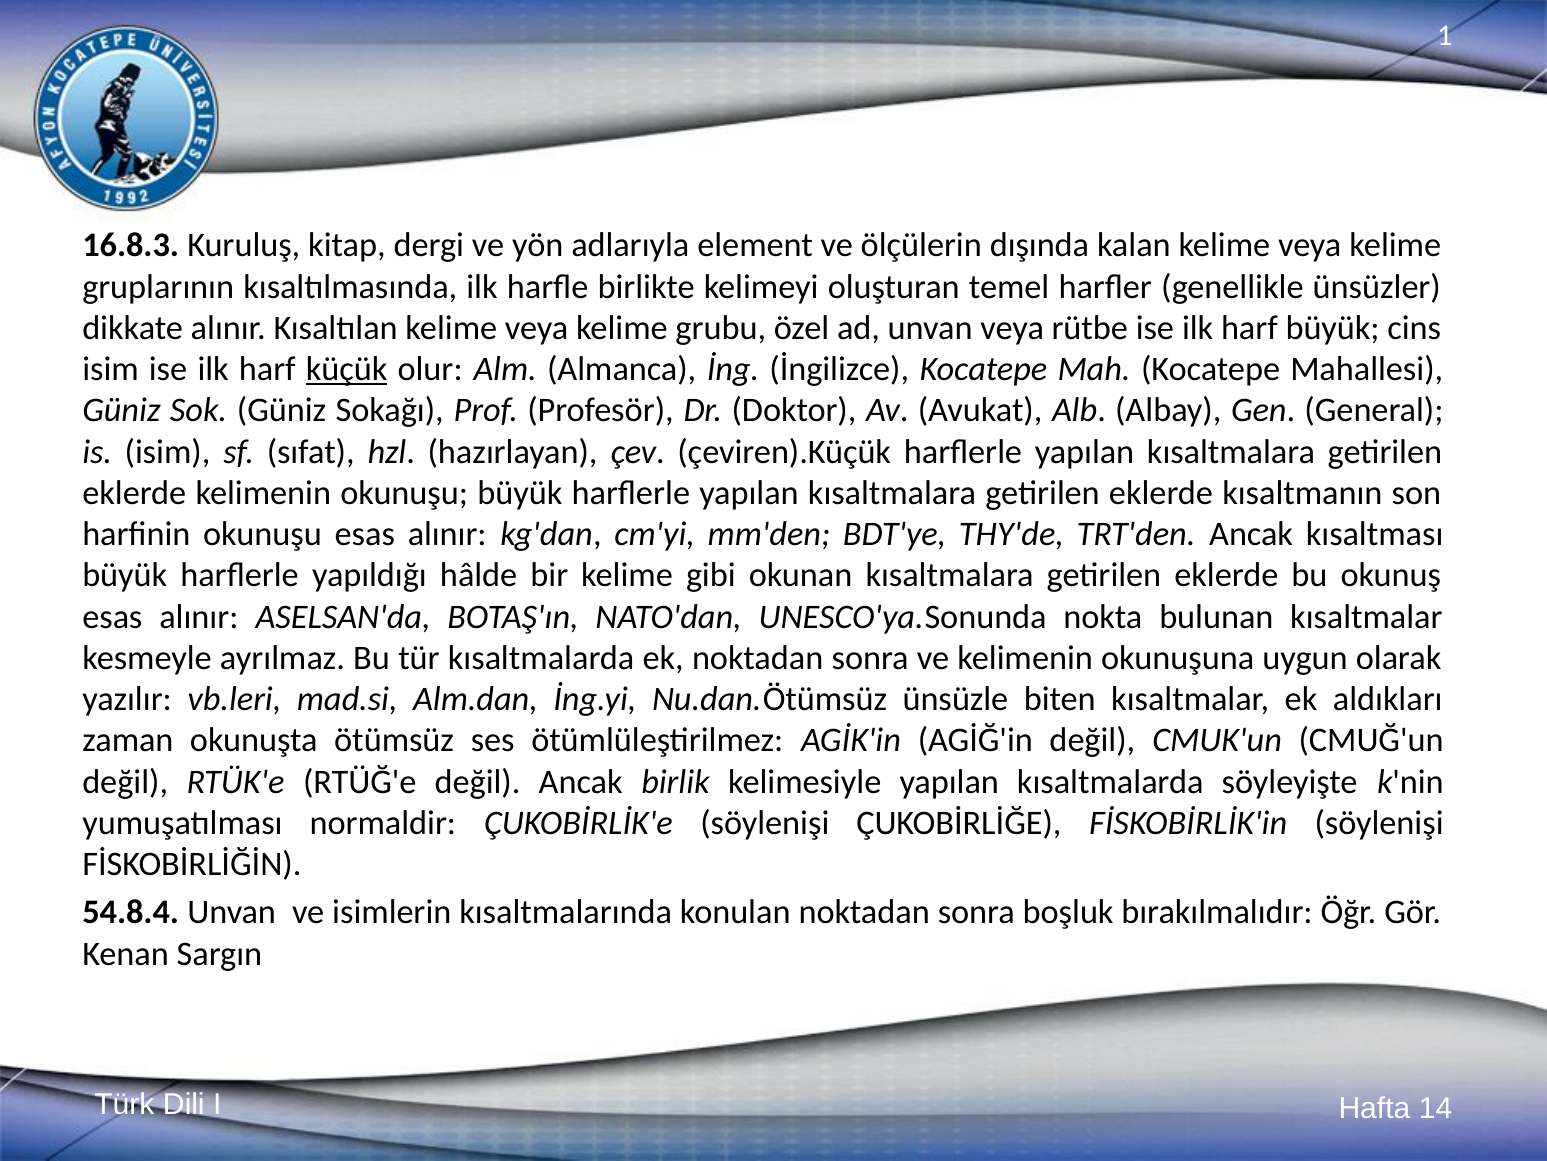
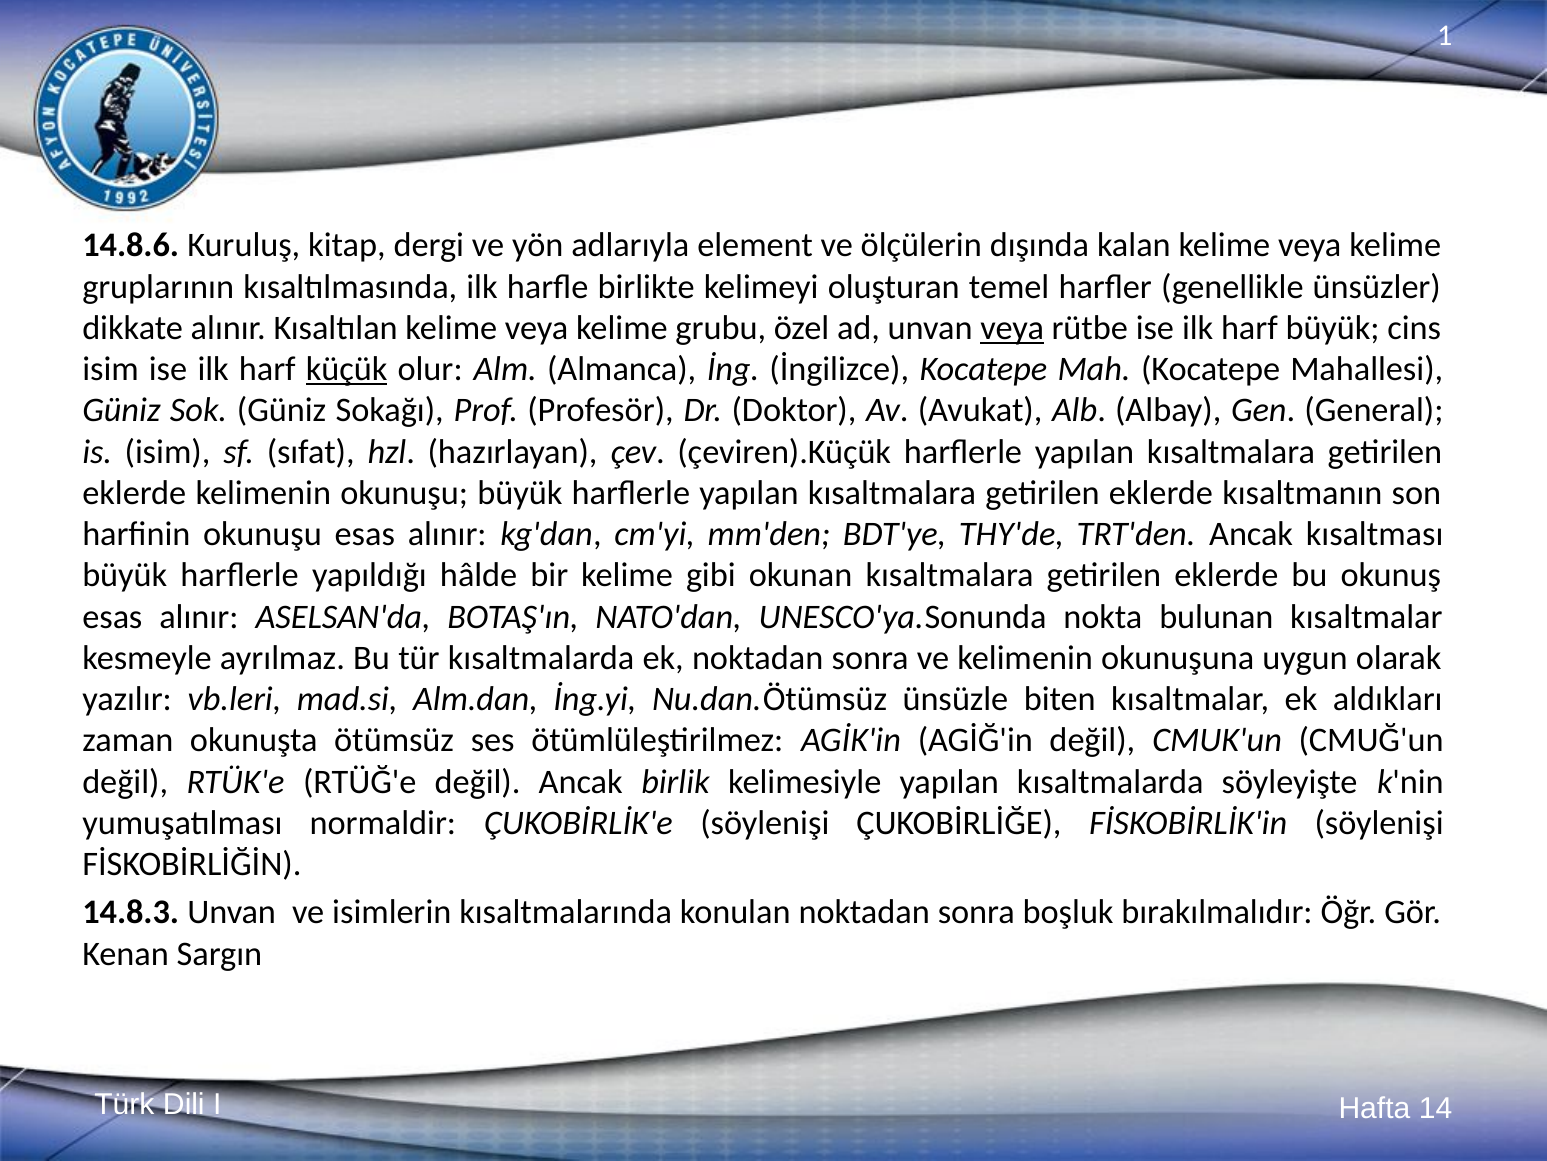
16.8.3: 16.8.3 -> 14.8.6 (131, 245)
veya underline: none -> present (1012, 328)
54.8.4: 54.8.4 -> 14.8.3 (131, 912)
